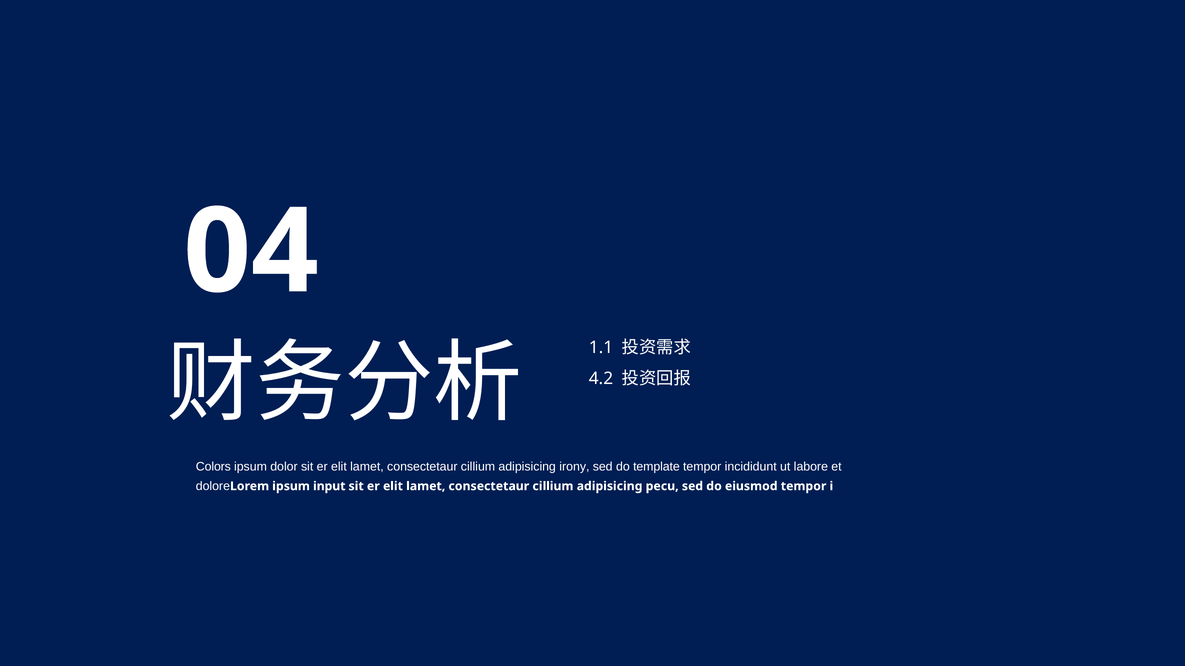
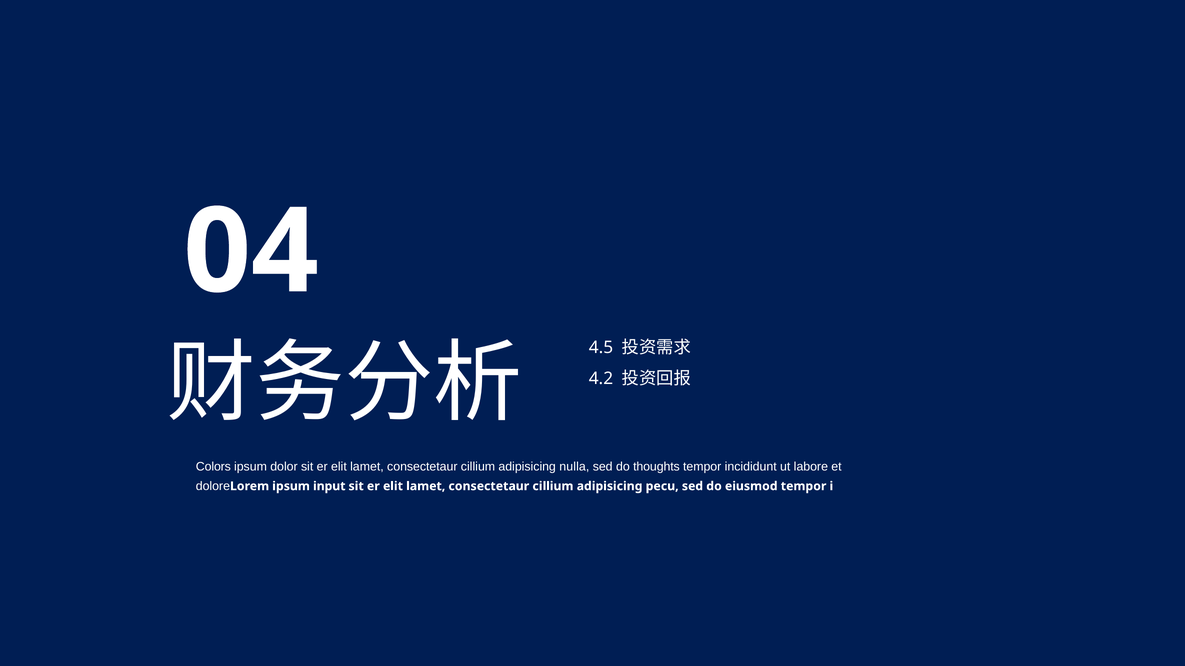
1.1: 1.1 -> 4.5 (601, 348)
irony: irony -> nulla (574, 467)
template: template -> thoughts (656, 467)
